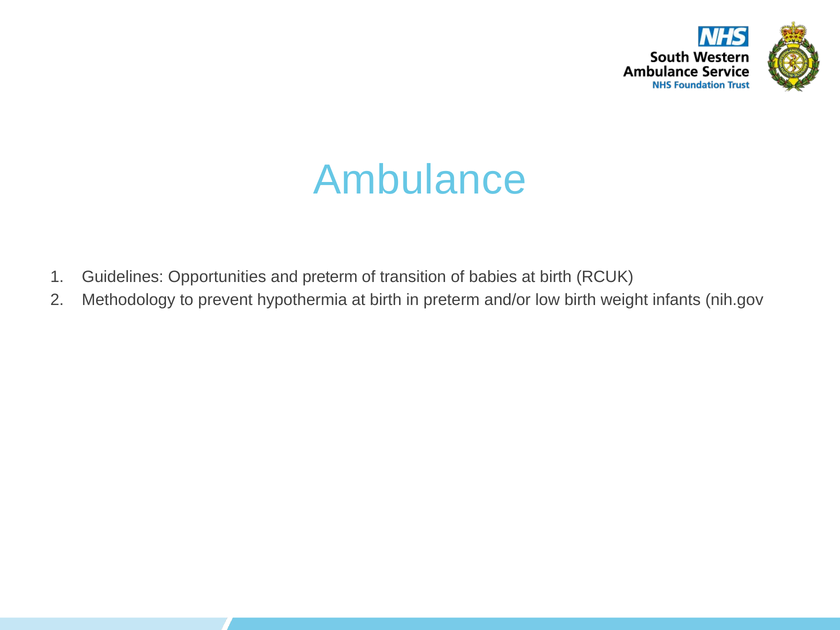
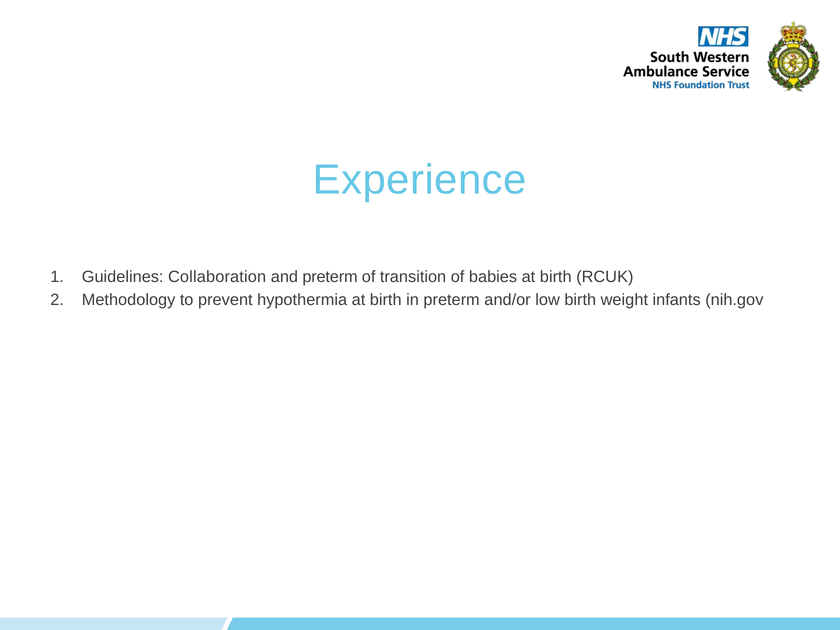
Ambulance: Ambulance -> Experience (420, 180)
Opportunities: Opportunities -> Collaboration (217, 277)
